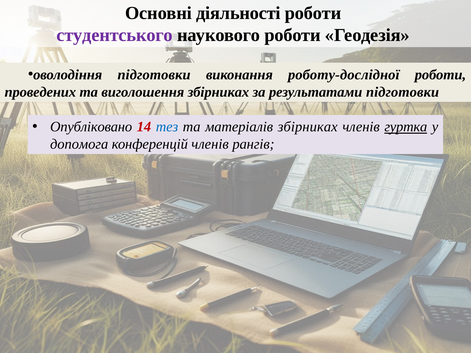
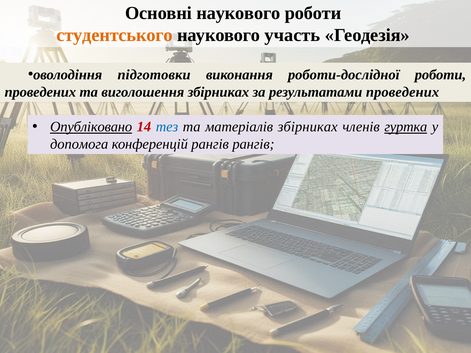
Основні діяльності: діяльності -> наукового (238, 13)
студентського colour: purple -> orange (115, 35)
наукового роботи: роботи -> участь (292, 35)
роботу-дослідної: роботу-дослідної -> роботи-дослідної (344, 75)
результатами підготовки: підготовки -> проведених (403, 92)
Опубліковано underline: none -> present (91, 127)
конференцій членів: членів -> рангів (210, 144)
